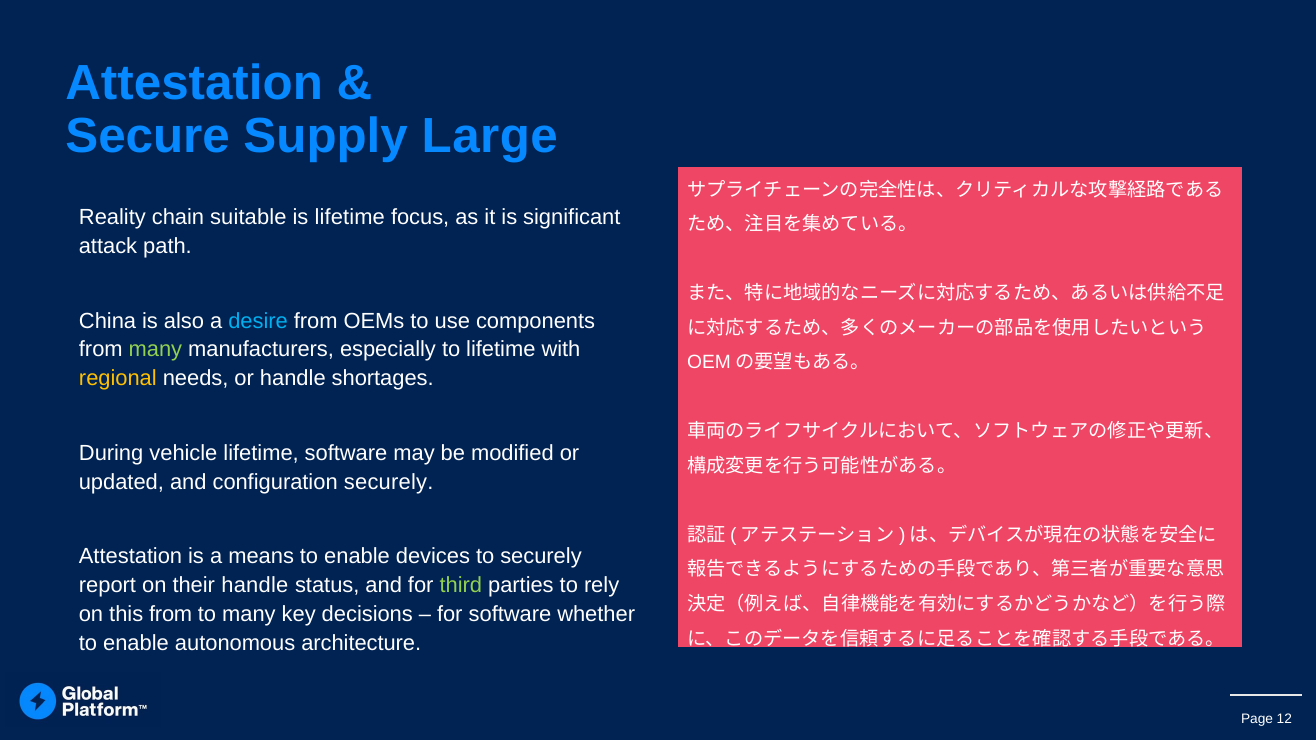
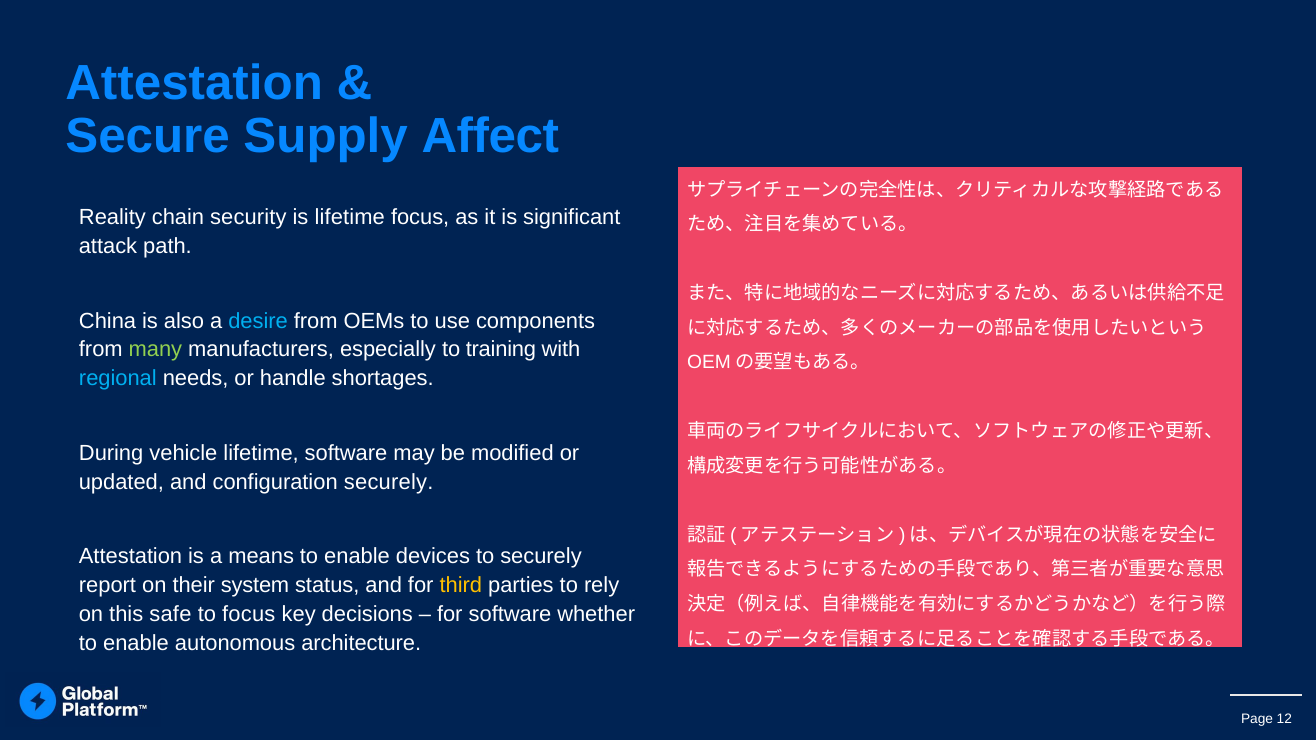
Large: Large -> Affect (490, 137)
suitable: suitable -> security (248, 218)
to lifetime: lifetime -> training (501, 350)
regional colour: yellow -> light blue (118, 379)
their handle: handle -> system (255, 585)
third colour: light green -> yellow (461, 585)
this from: from -> safe (170, 614)
to many: many -> focus (249, 614)
